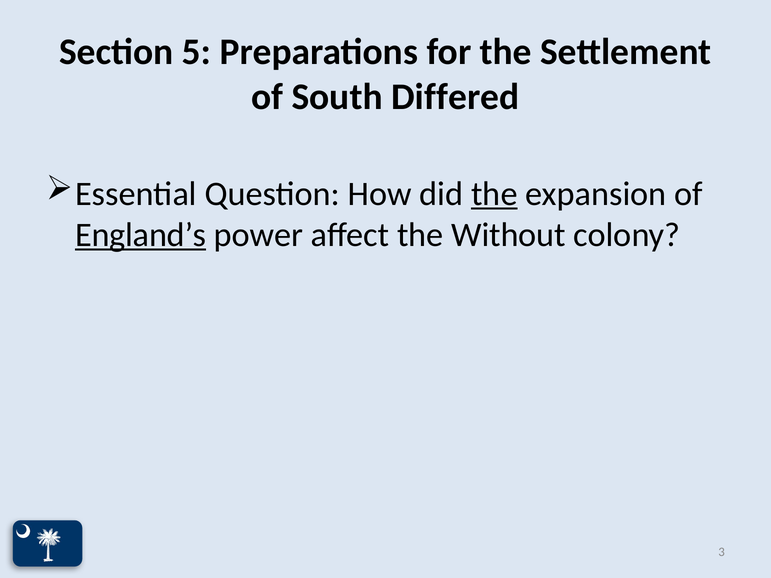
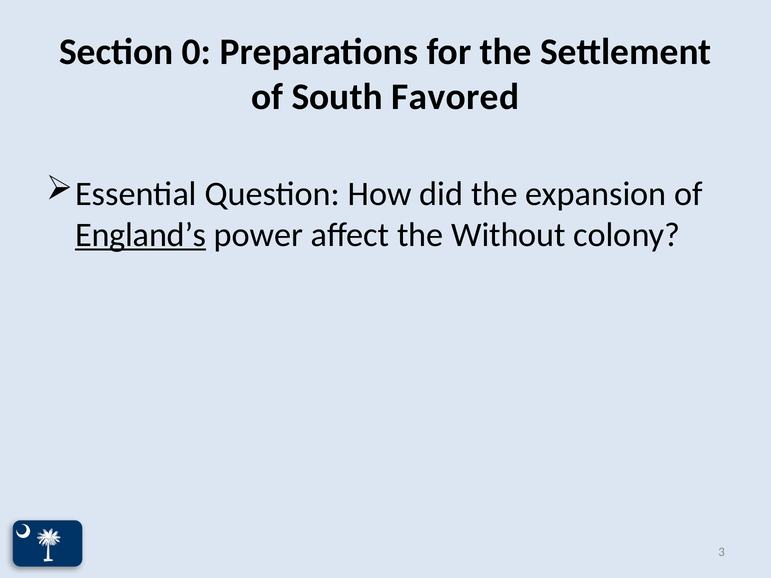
5: 5 -> 0 (197, 52)
Differed: Differed -> Favored (455, 97)
the underline: present -> none (494, 194)
